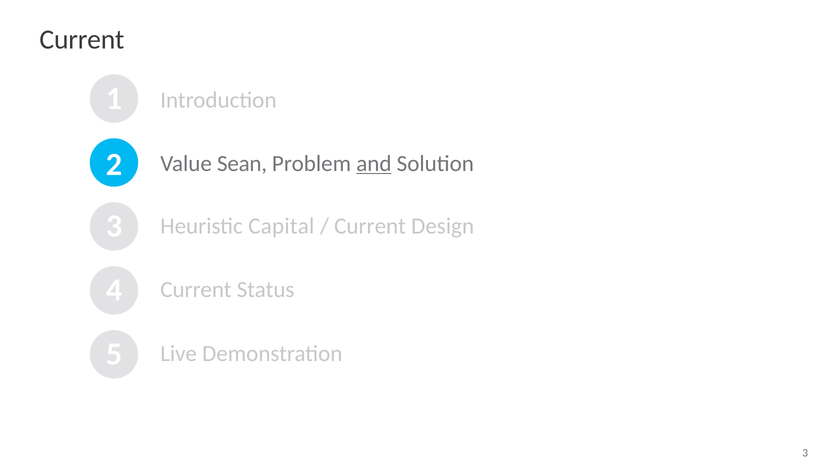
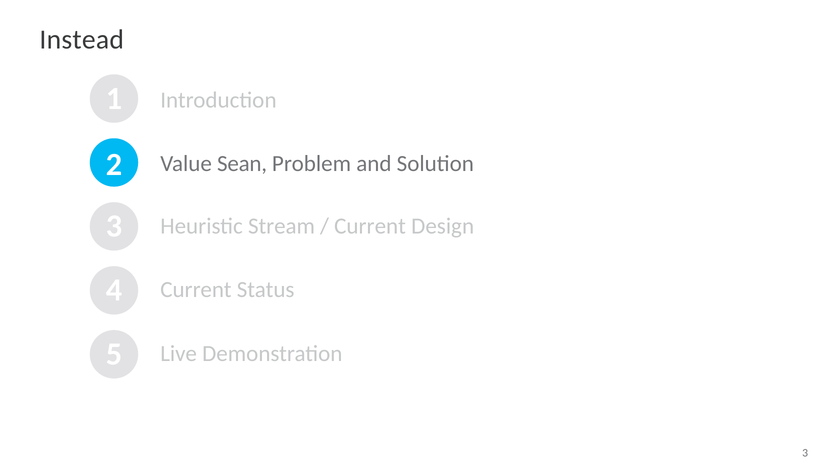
Current: Current -> Instead (82, 40)
and underline: present -> none (374, 163)
Capital: Capital -> Stream (281, 226)
